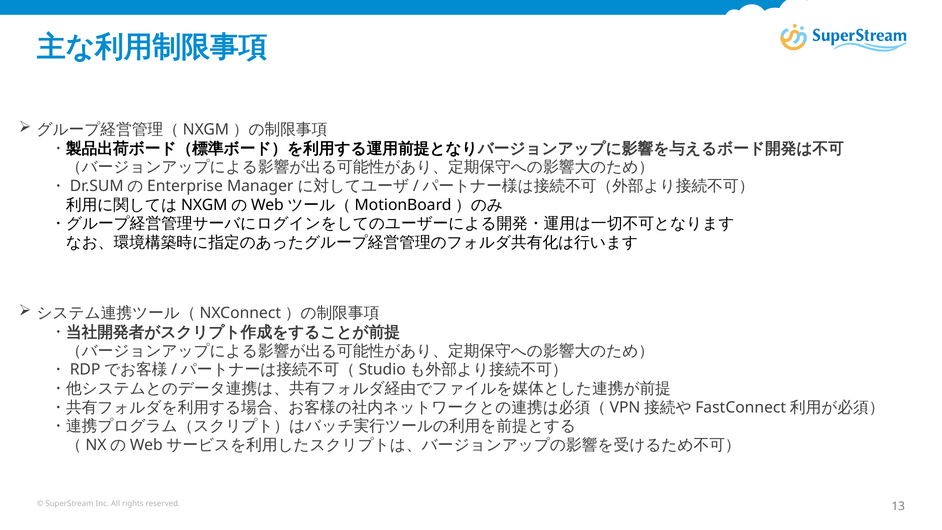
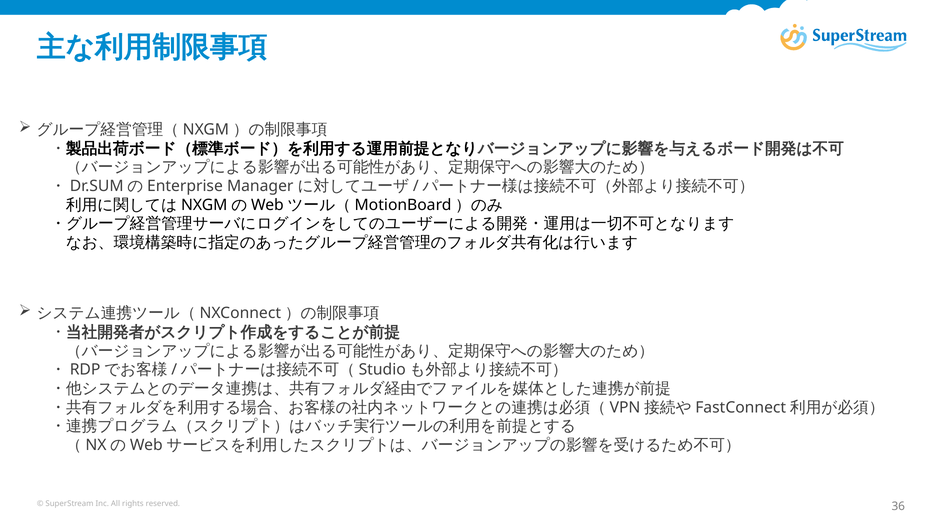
13: 13 -> 36 (898, 506)
